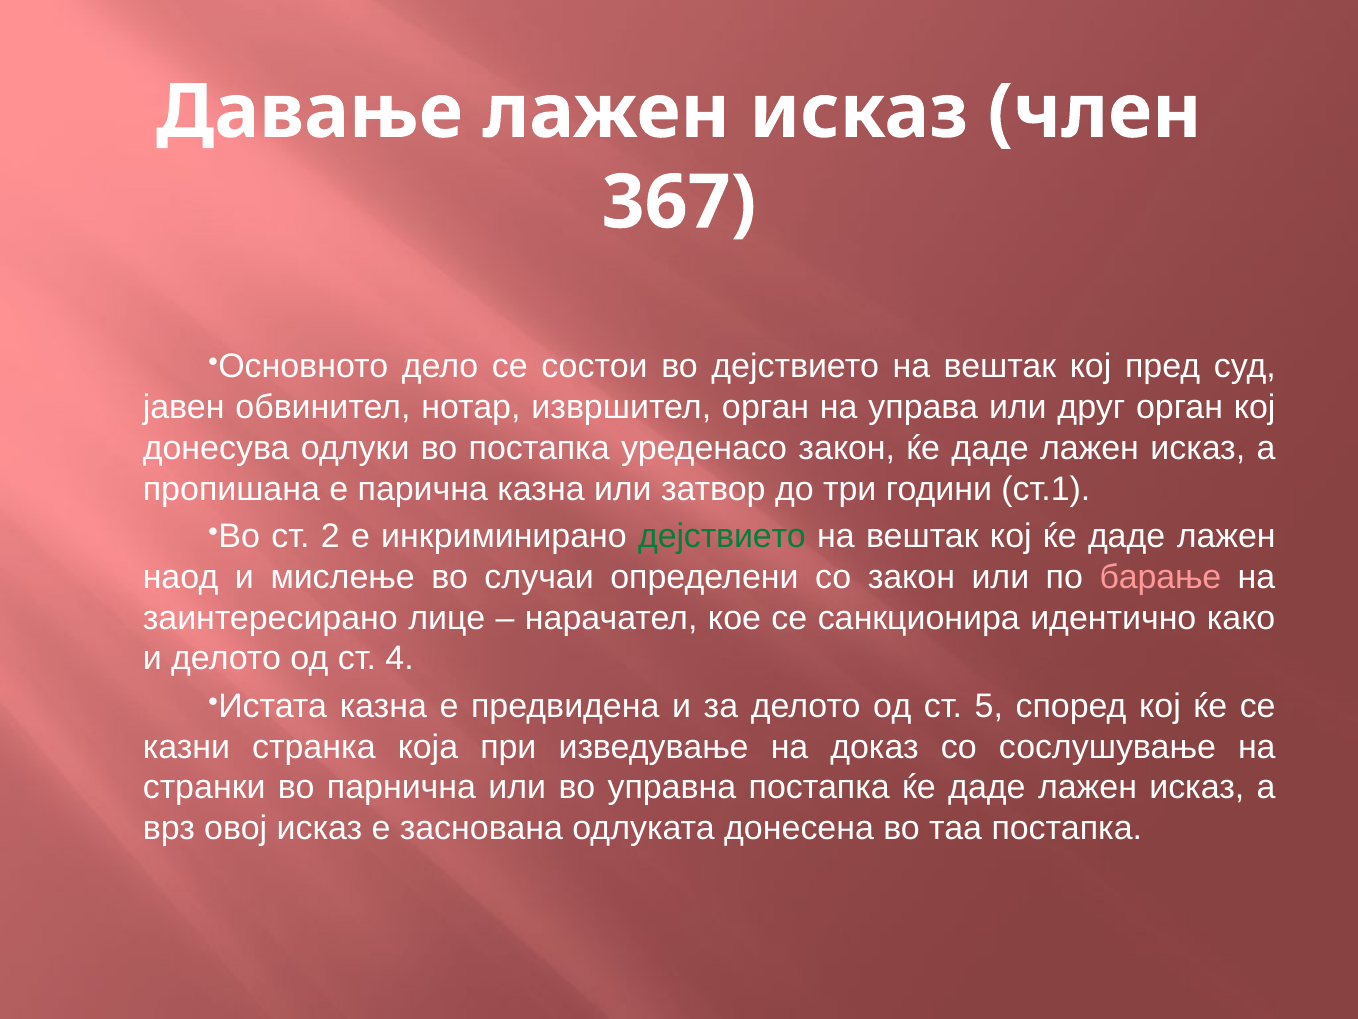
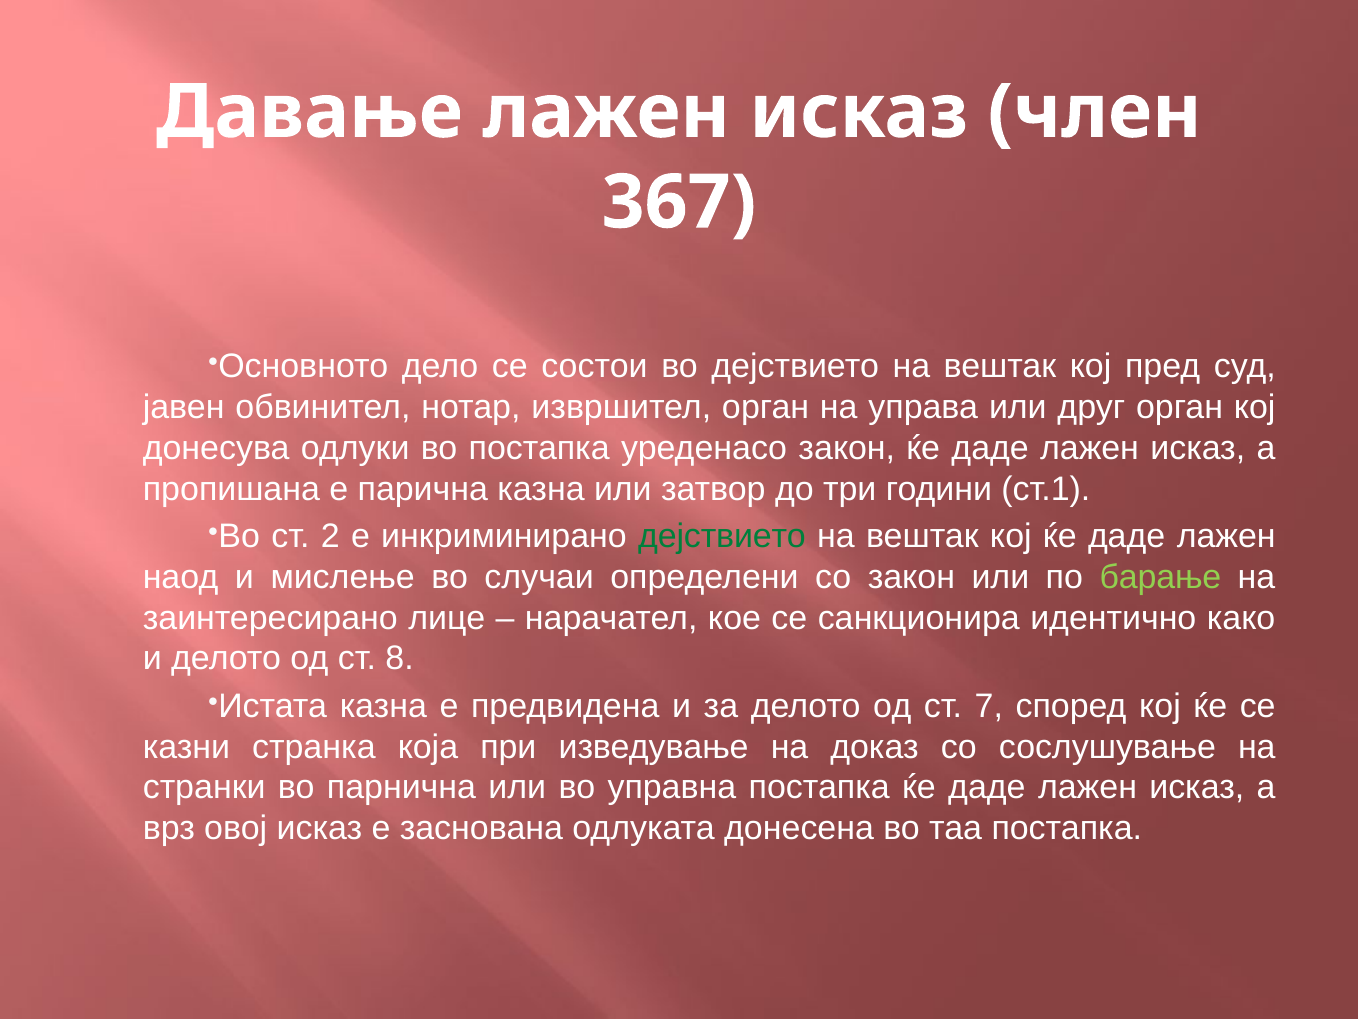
барање colour: pink -> light green (1160, 577)
4: 4 -> 8 (399, 658)
5: 5 -> 7 (989, 706)
